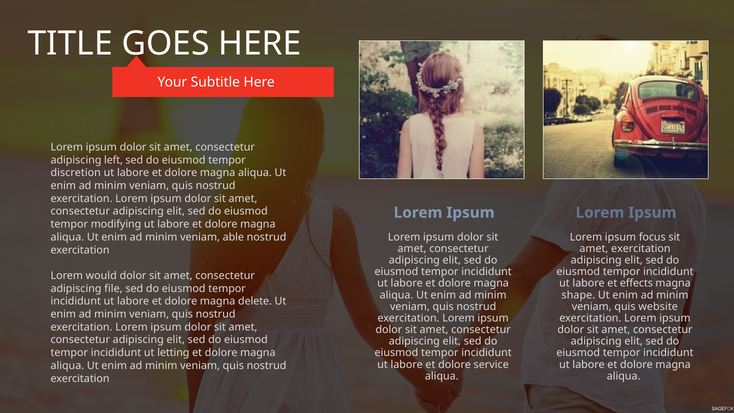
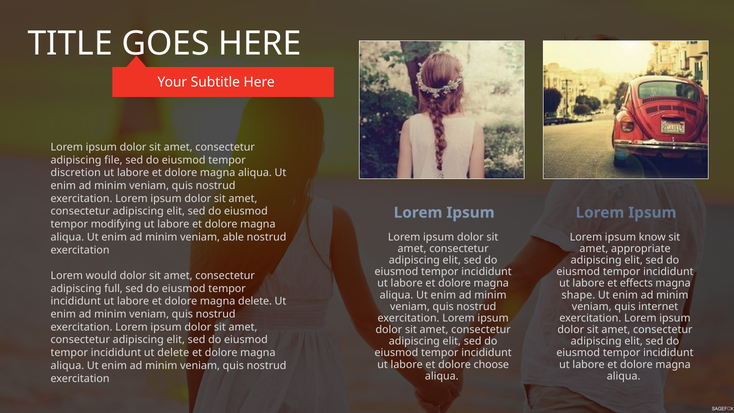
left: left -> file (113, 160)
focus: focus -> know (652, 237)
amet exercitation: exercitation -> appropriate (641, 249)
file: file -> full (113, 288)
website: website -> internet (658, 307)
ut letting: letting -> delete (173, 353)
service: service -> choose (491, 364)
